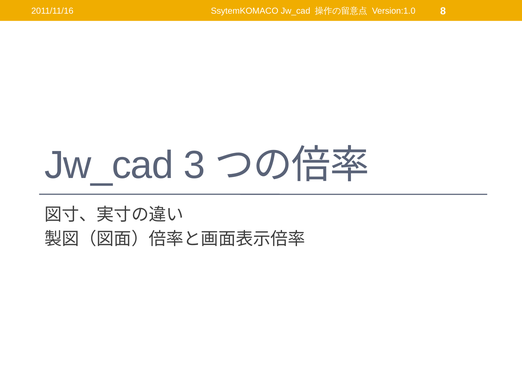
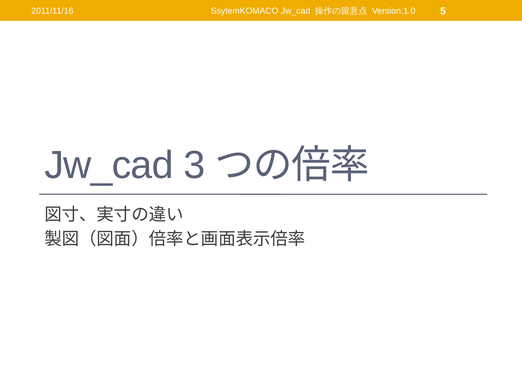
8: 8 -> 5 (443, 11)
